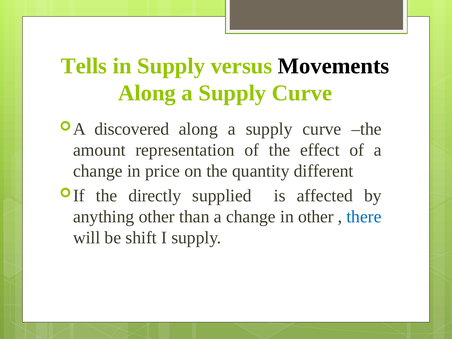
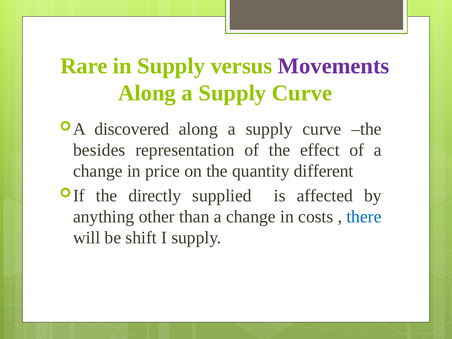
Tells: Tells -> Rare (84, 66)
Movements colour: black -> purple (334, 66)
amount: amount -> besides (99, 150)
in other: other -> costs (316, 217)
